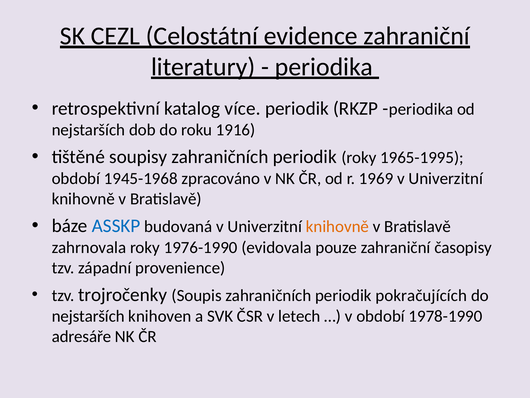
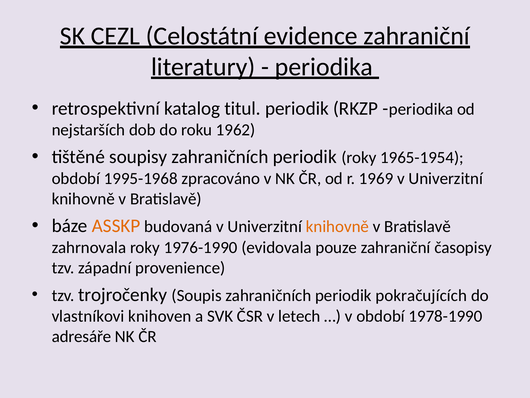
více: více -> titul (243, 108)
1916: 1916 -> 1962 (236, 130)
1965-1995: 1965-1995 -> 1965-1954 (422, 158)
1945-1968: 1945-1968 -> 1995-1968 (141, 178)
ASSKP colour: blue -> orange (116, 226)
nejstarších: nejstarších -> vlastníkovi (88, 316)
